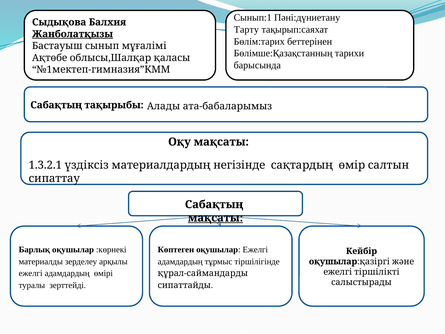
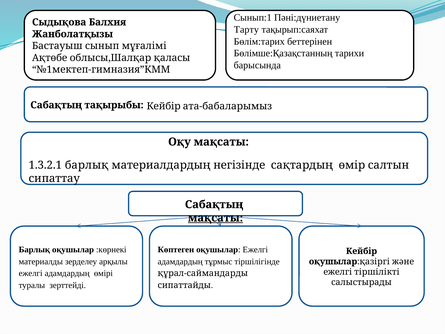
Жанболатқызы underline: present -> none (73, 34)
Алады: Алады -> Кейбір (164, 106)
1.3.2.1 үздіксіз: үздіксіз -> барлық (87, 165)
